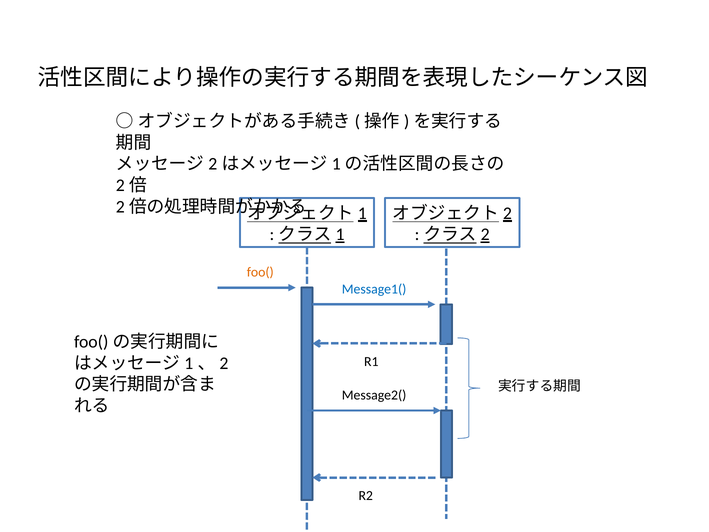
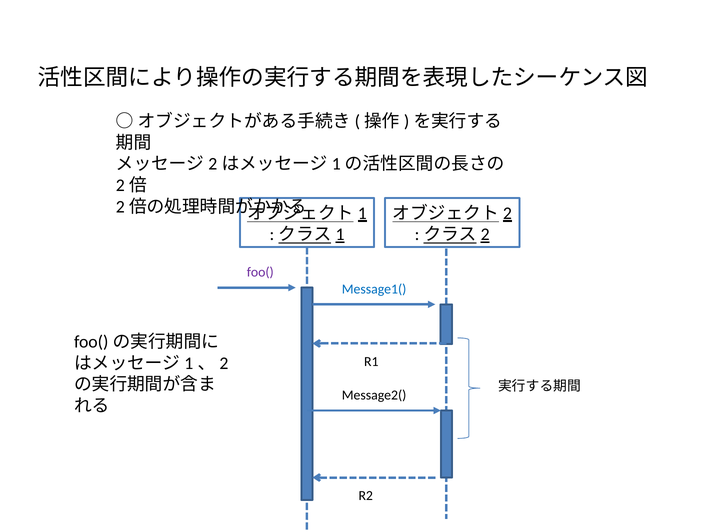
foo( colour: orange -> purple (260, 272)
